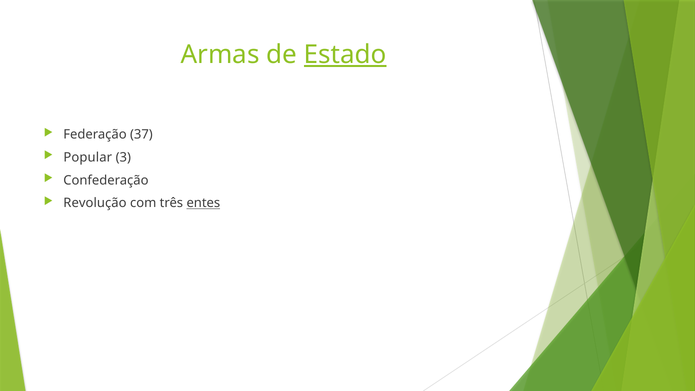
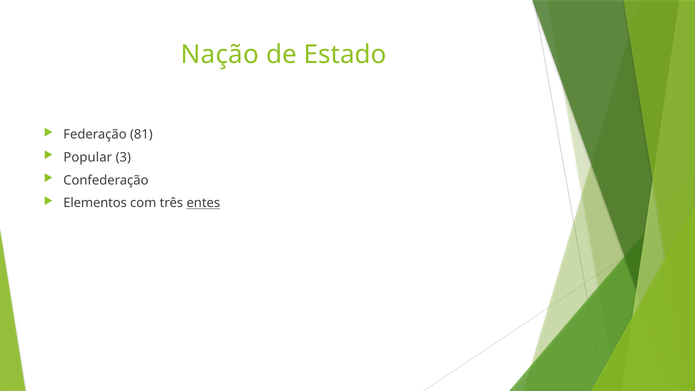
Armas: Armas -> Nação (220, 55)
Estado underline: present -> none (345, 55)
37: 37 -> 81 (141, 135)
Revolução: Revolução -> Elementos (95, 203)
